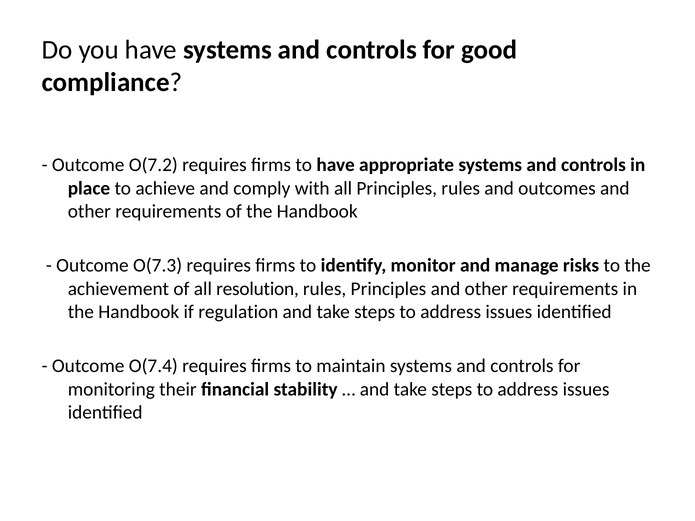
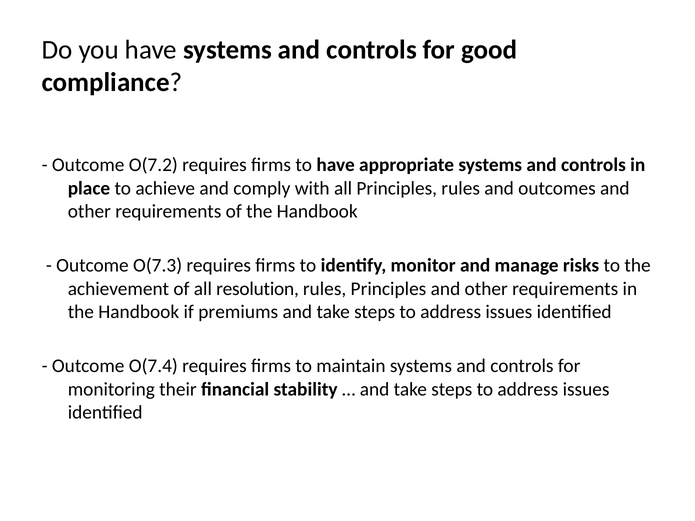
regulation: regulation -> premiums (238, 312)
